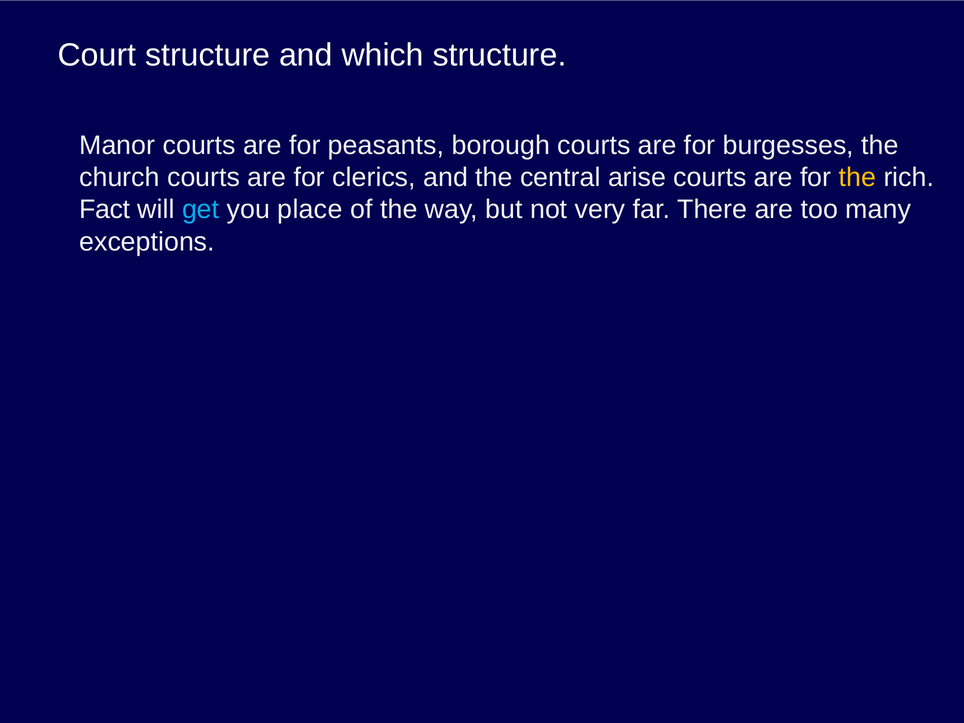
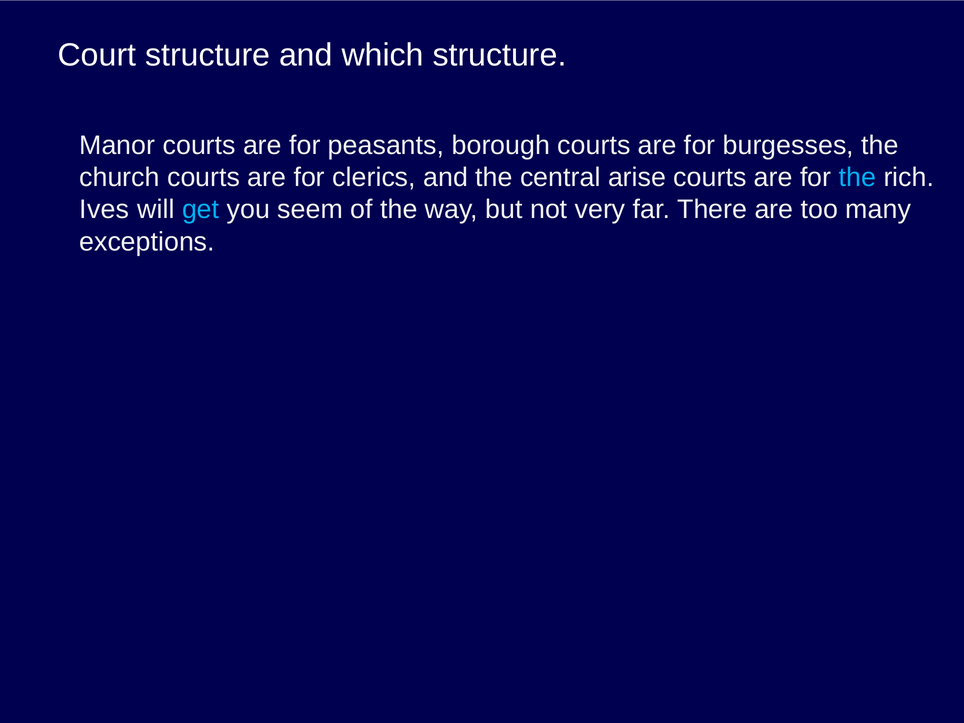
the colour: yellow -> light blue (857, 177)
Fact: Fact -> Ives (104, 210)
place: place -> seem (310, 210)
